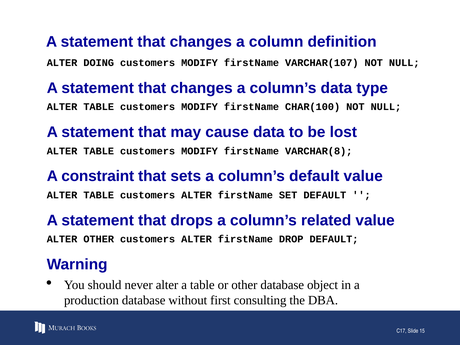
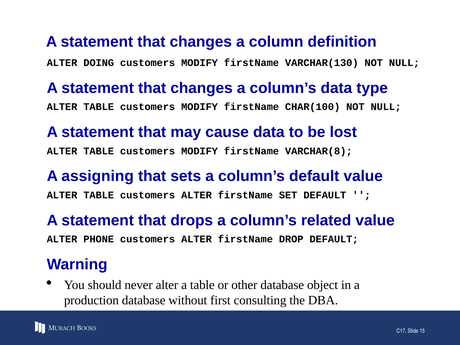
VARCHAR(107: VARCHAR(107 -> VARCHAR(130 (322, 63)
constraint: constraint -> assigning (98, 176)
ALTER OTHER: OTHER -> PHONE (99, 239)
